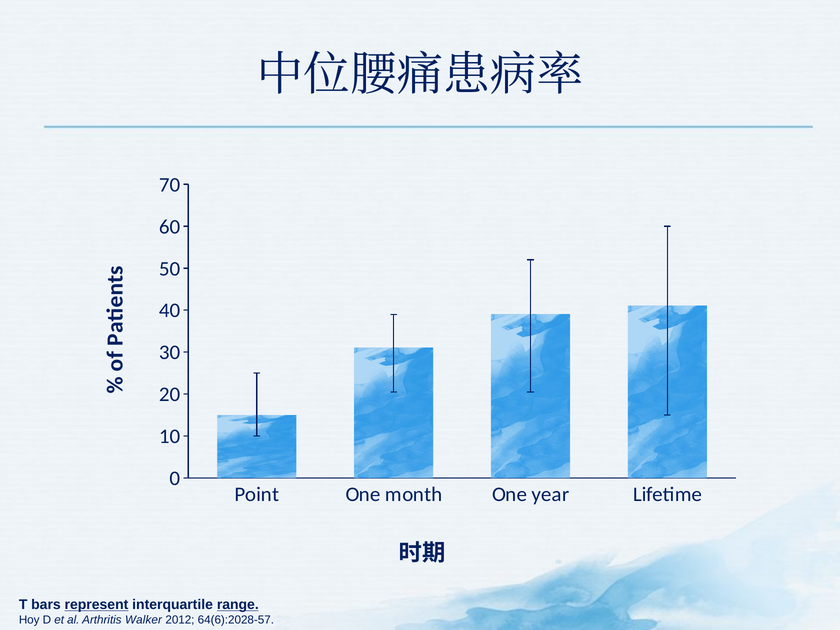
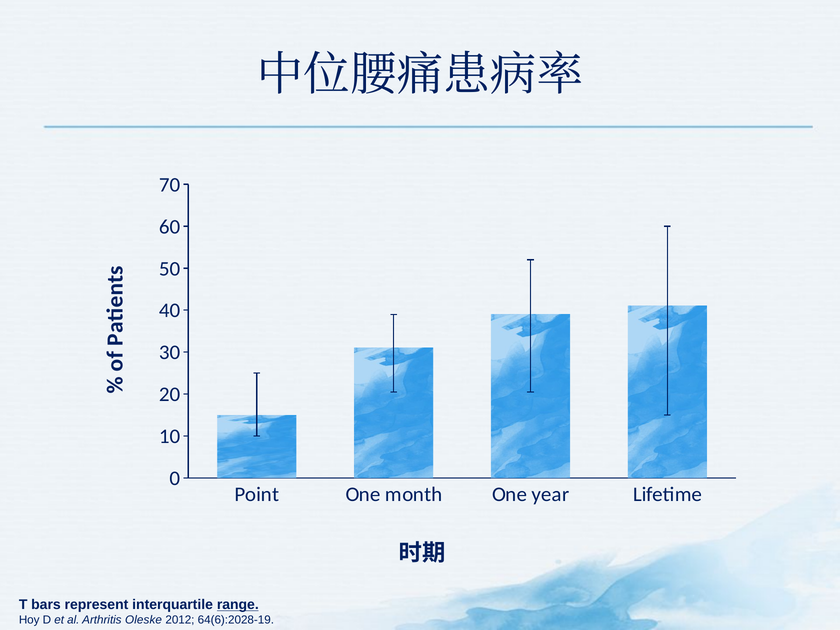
represent underline: present -> none (96, 605)
Walker: Walker -> Oleske (144, 620)
64(6):2028-57: 64(6):2028-57 -> 64(6):2028-19 (236, 620)
